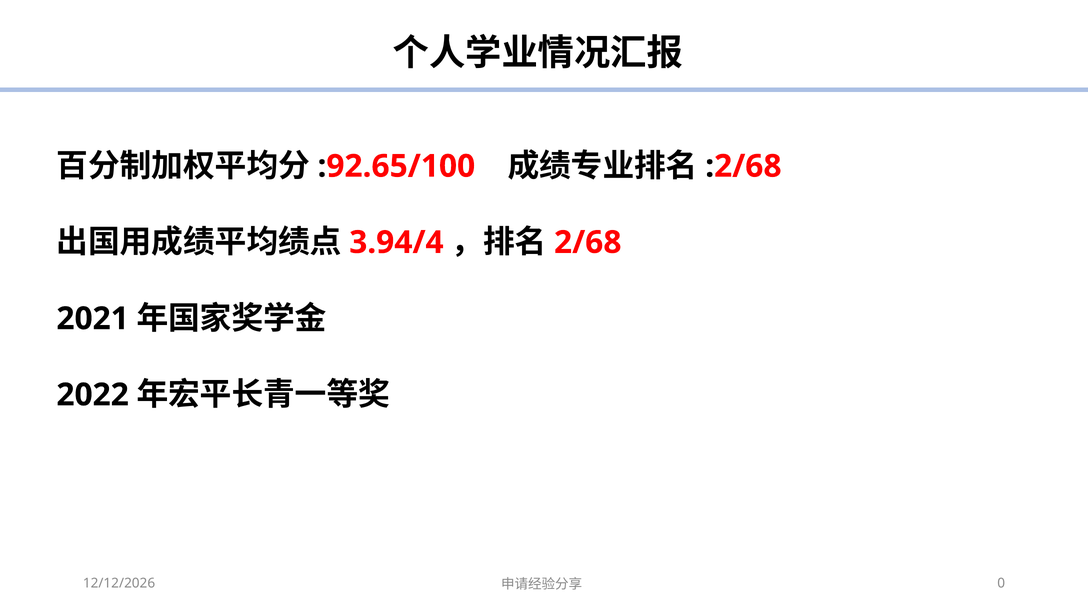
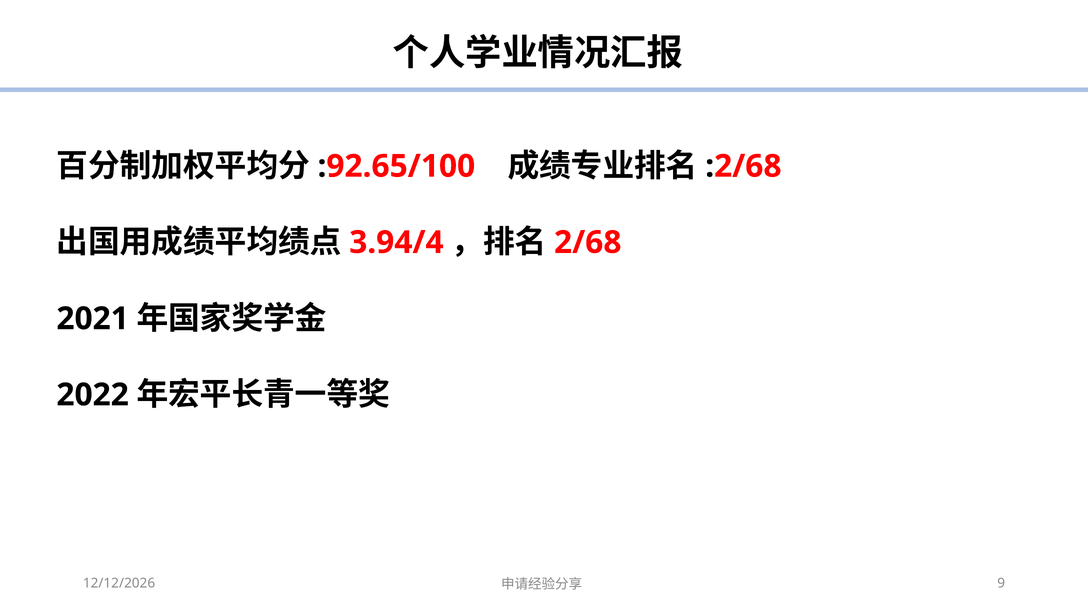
0: 0 -> 9 (1001, 583)
